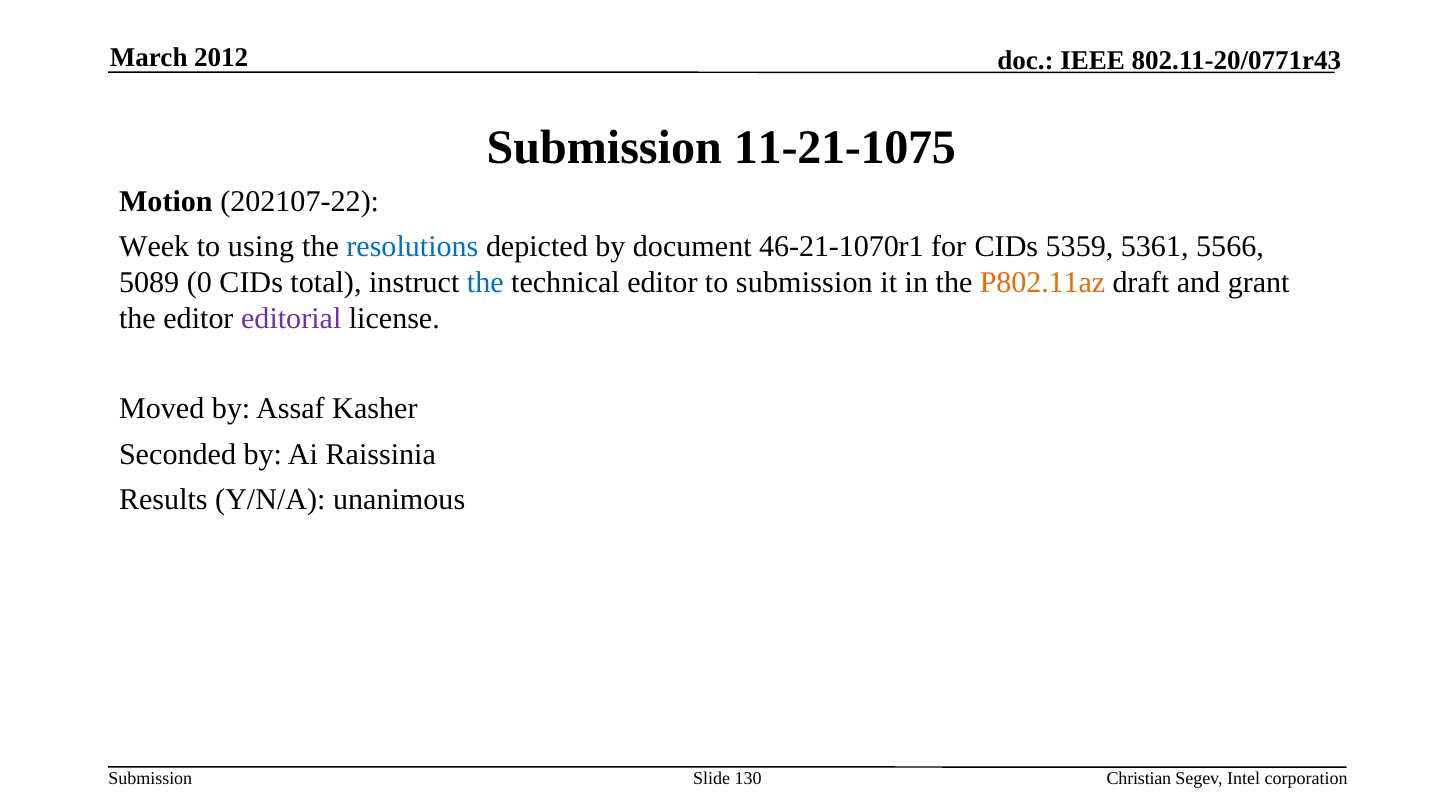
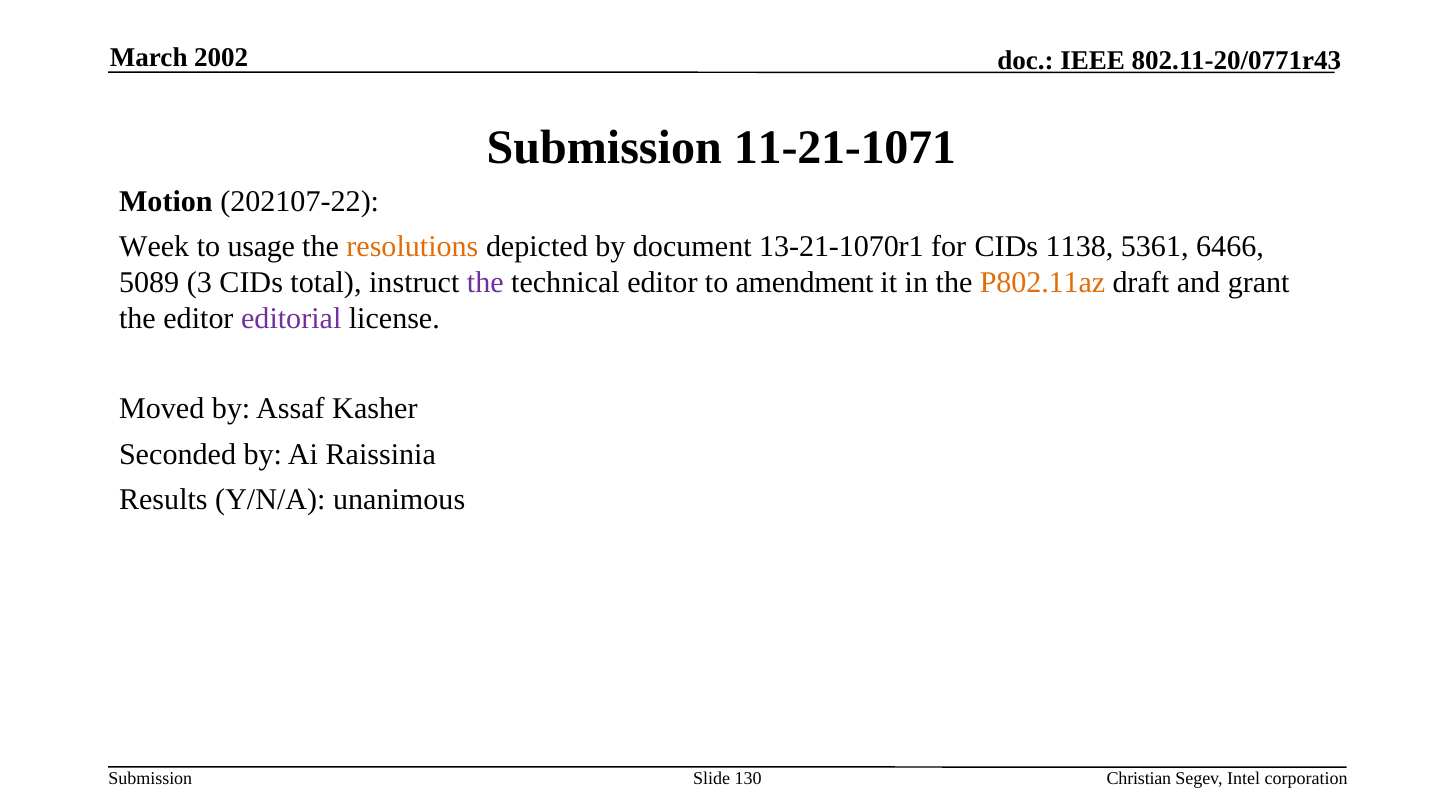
2012: 2012 -> 2002 (221, 57)
11-21-1075: 11-21-1075 -> 11-21-1071 (845, 148)
using: using -> usage (261, 246)
resolutions colour: blue -> orange (412, 246)
46-21-1070r1: 46-21-1070r1 -> 13-21-1070r1 (841, 246)
5359: 5359 -> 1138 (1080, 246)
5566: 5566 -> 6466 (1230, 246)
0: 0 -> 3 (199, 283)
the colour: blue -> purple (485, 283)
to submission: submission -> amendment (805, 283)
